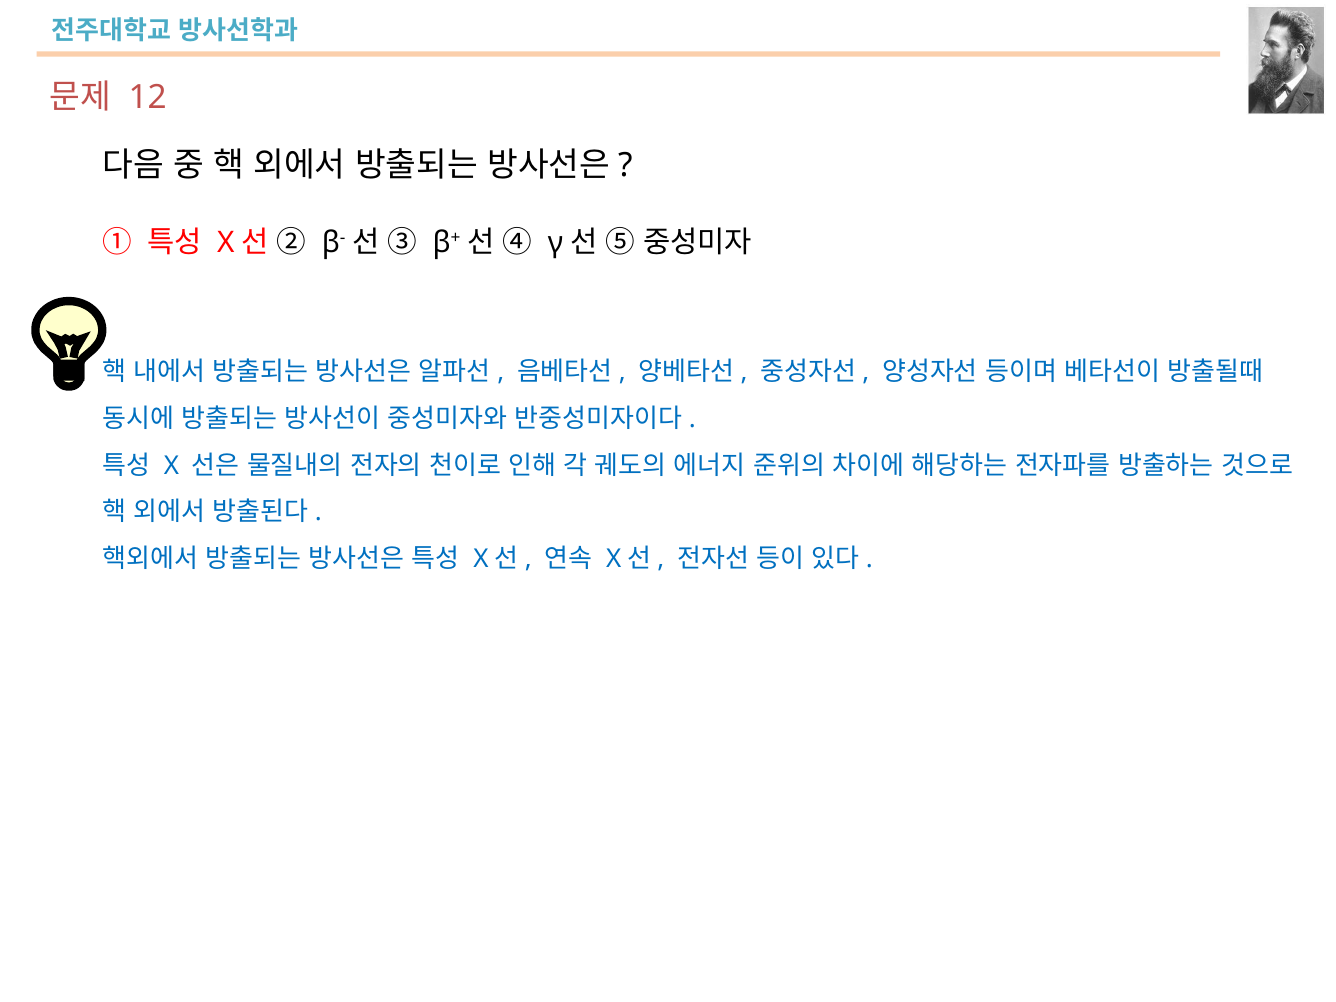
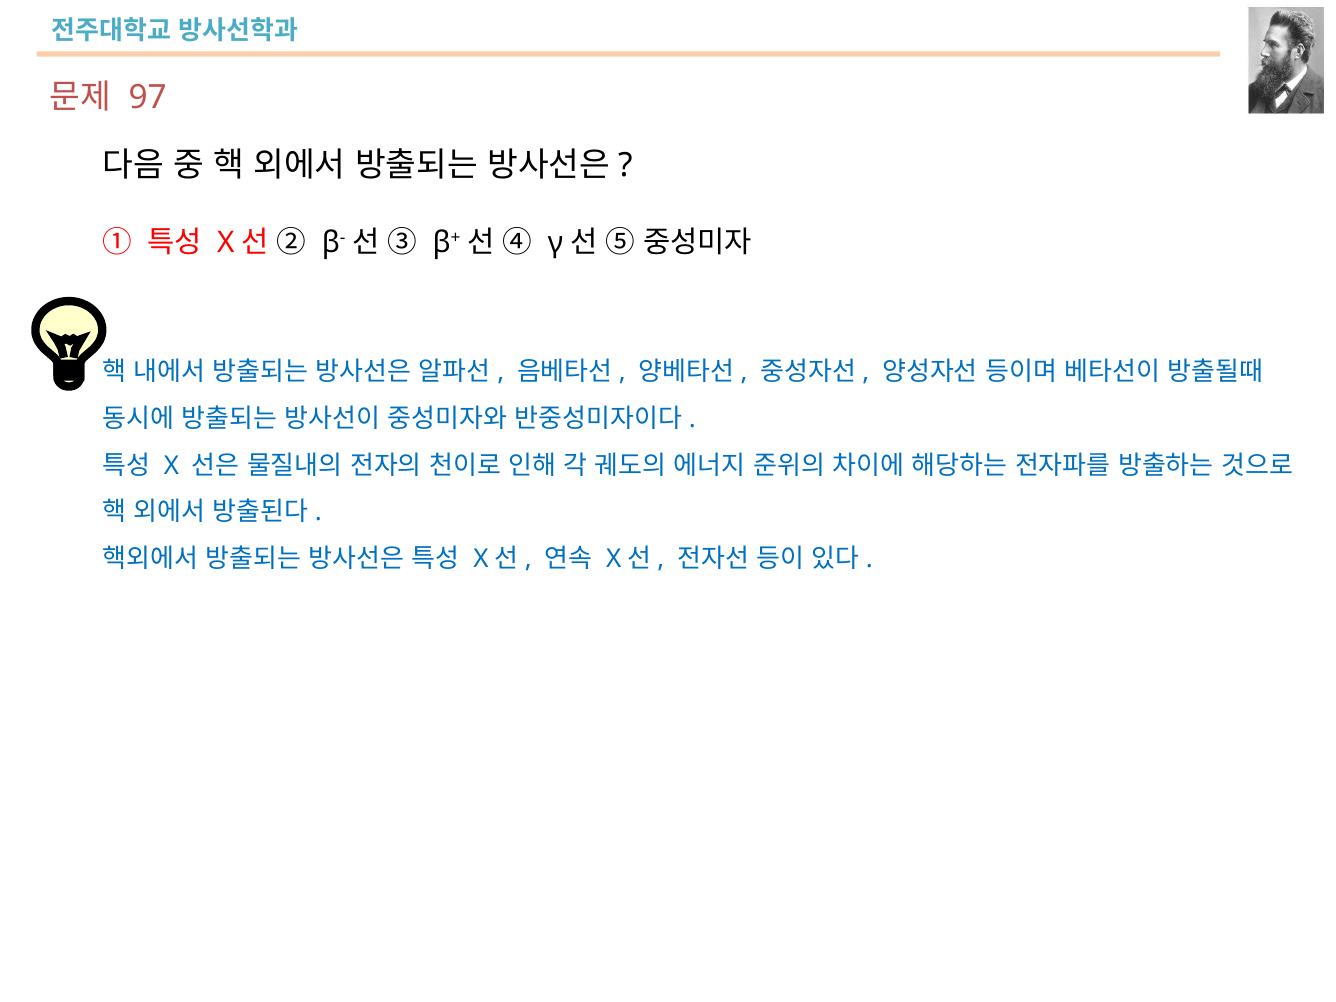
12: 12 -> 97 (148, 97)
